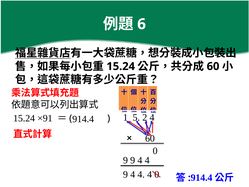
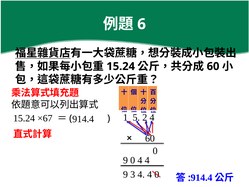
×91: ×91 -> ×67 (45, 118)
9 9: 9 -> 0 (133, 160)
4: 4 -> 3 (133, 174)
